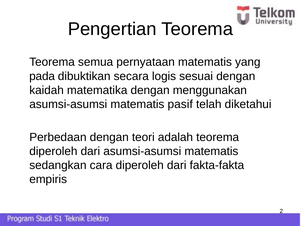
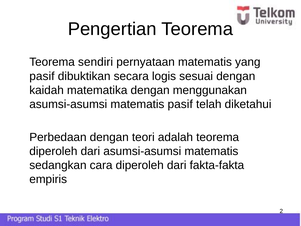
semua: semua -> sendiri (96, 62)
pada: pada -> pasif (42, 76)
